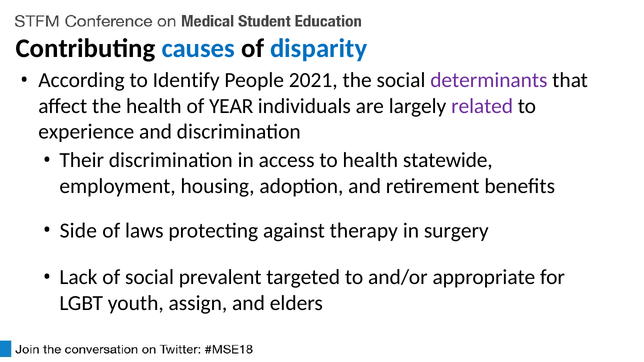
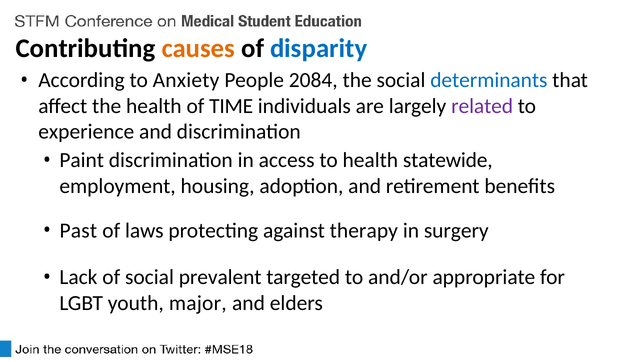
causes colour: blue -> orange (198, 48)
Identify: Identify -> Anxiety (186, 80)
2021: 2021 -> 2084 (313, 80)
determinants colour: purple -> blue (489, 80)
YEAR: YEAR -> TIME (231, 106)
Their: Their -> Paint (82, 160)
Side: Side -> Past (78, 231)
assign: assign -> major (198, 303)
